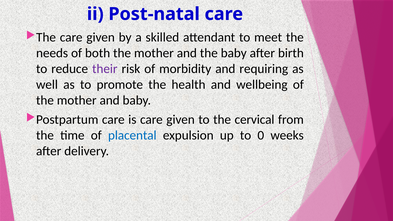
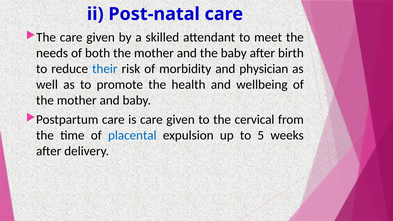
their colour: purple -> blue (105, 69)
requiring: requiring -> physician (264, 69)
0: 0 -> 5 (261, 135)
